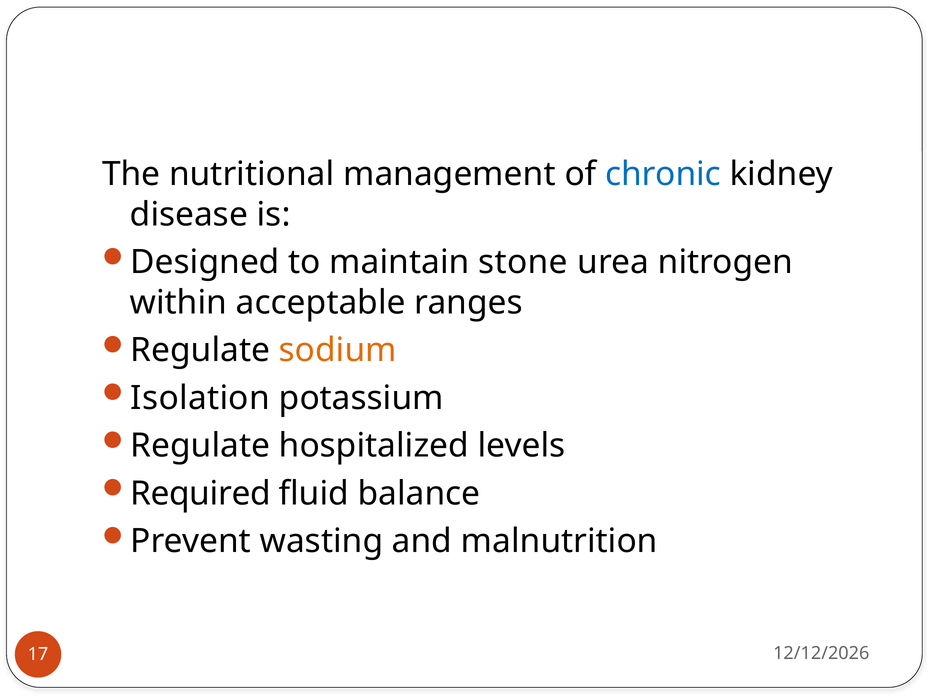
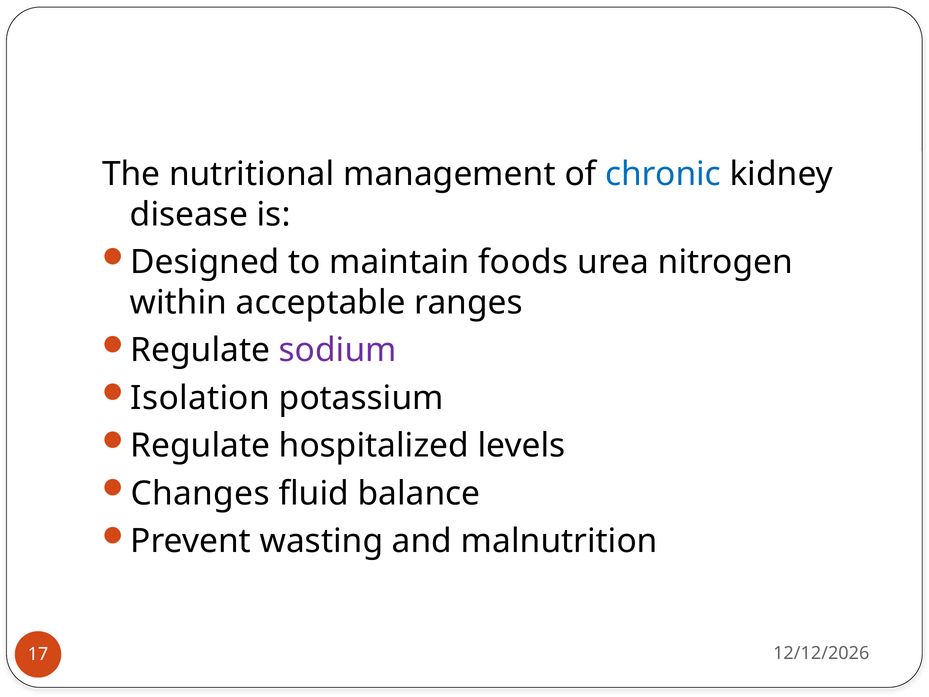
stone: stone -> foods (523, 262)
sodium colour: orange -> purple (338, 350)
Required: Required -> Changes (200, 493)
